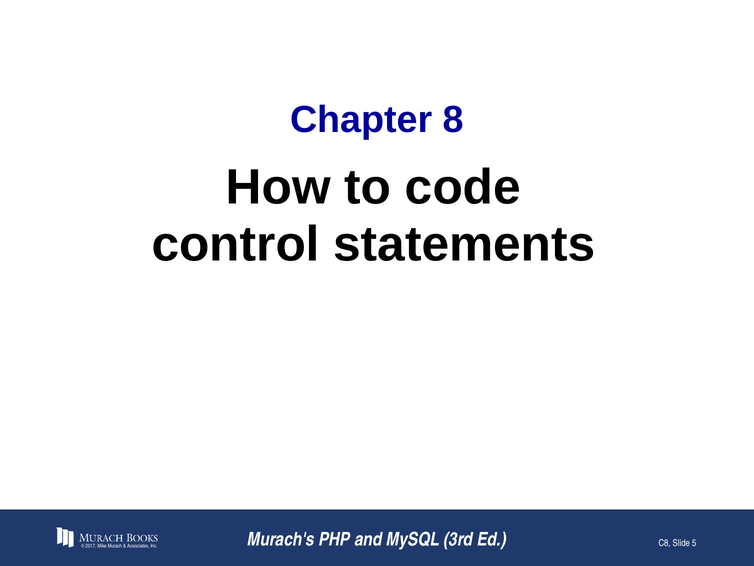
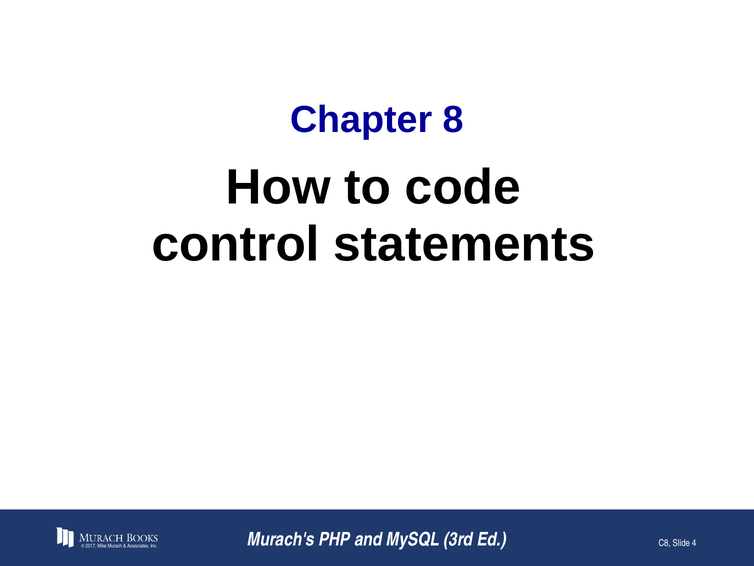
5: 5 -> 4 (694, 543)
